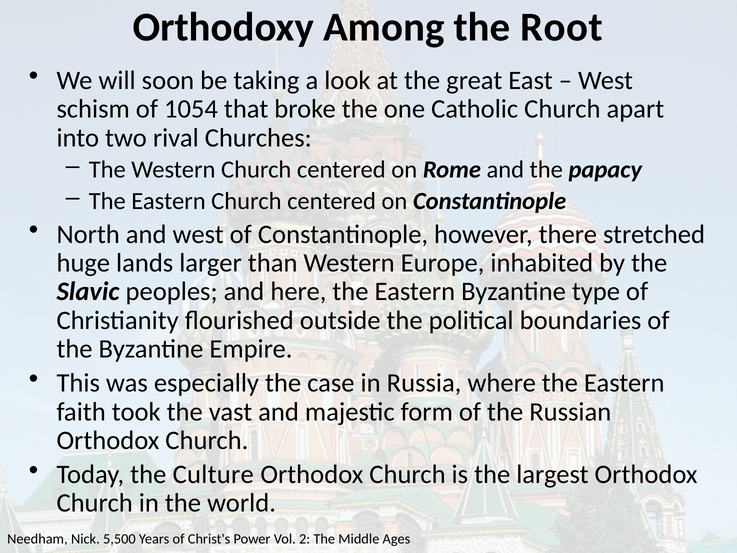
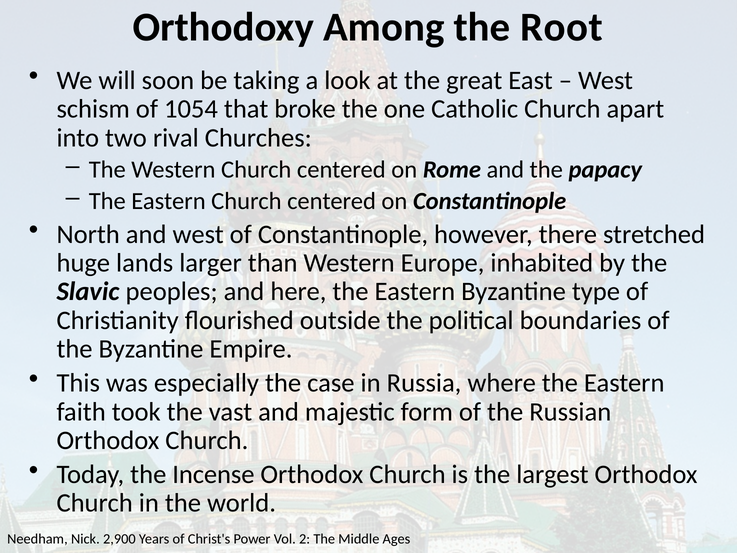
Culture: Culture -> Incense (213, 474)
5,500: 5,500 -> 2,900 (119, 539)
